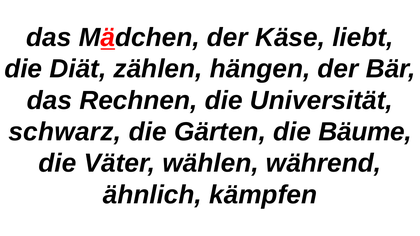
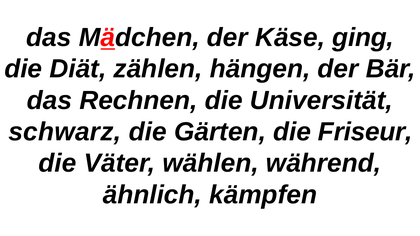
liebt: liebt -> ging (363, 37)
Bäume: Bäume -> Friseur (365, 132)
